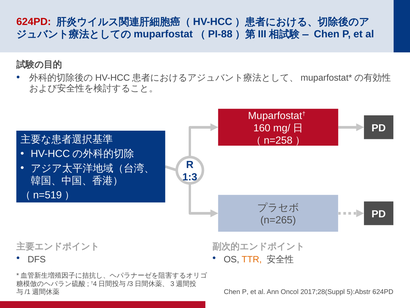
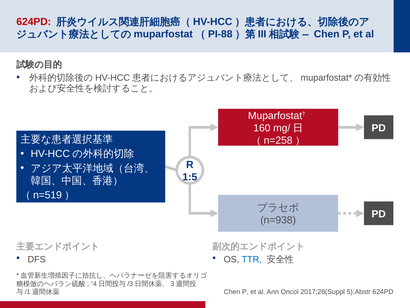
1:3: 1:3 -> 1:5 (190, 177)
n=265: n=265 -> n=938 (278, 220)
TTR colour: orange -> blue (252, 259)
